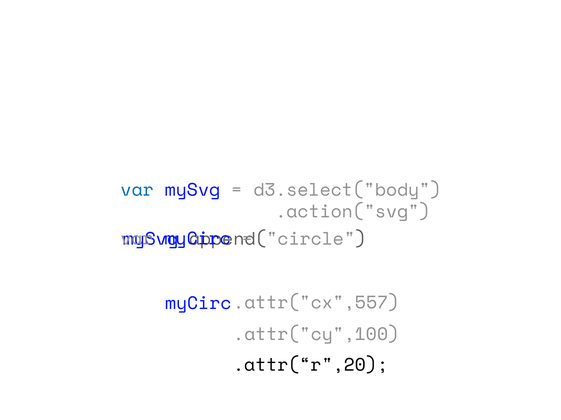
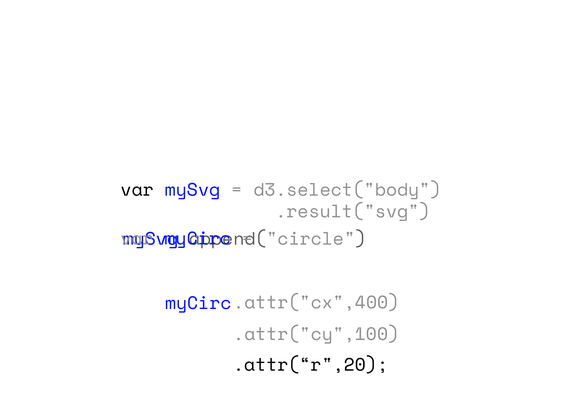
var colour: blue -> black (137, 190)
.action("svg: .action("svg -> .result("svg (353, 212)
.attr("cx",557: .attr("cx",557 -> .attr("cx",400 (316, 303)
